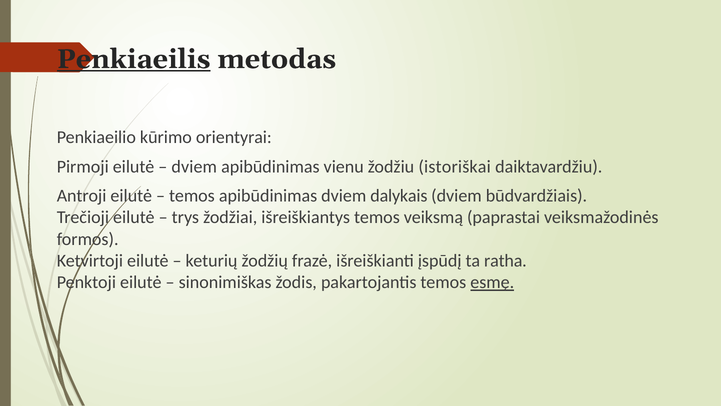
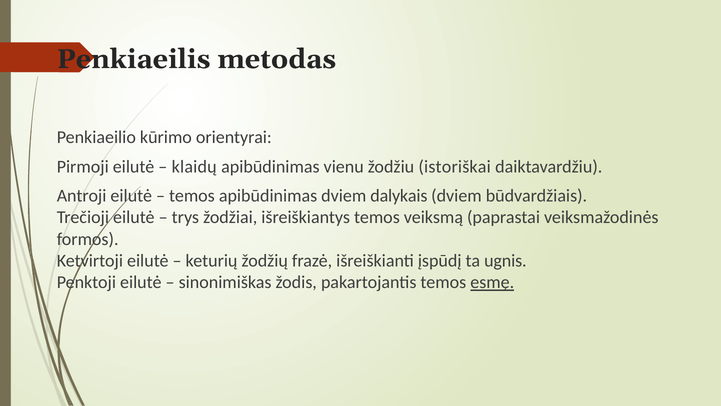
Penkiaeilis underline: present -> none (134, 59)
dviem: dviem -> klaidų (194, 166)
ratha: ratha -> ugnis (505, 261)
